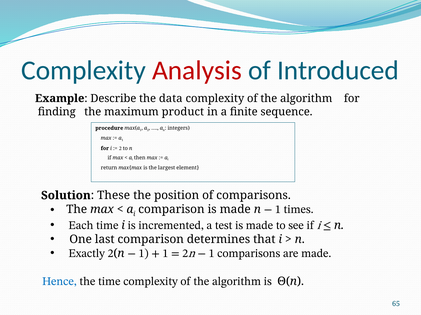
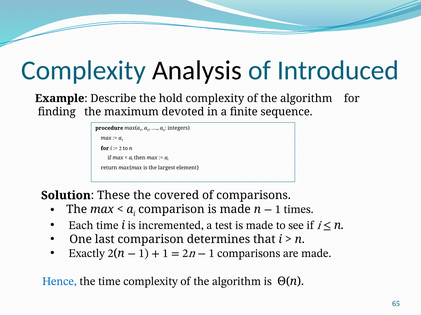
Analysis colour: red -> black (197, 70)
data: data -> hold (171, 99)
product: product -> devoted (183, 112)
position: position -> covered (177, 196)
